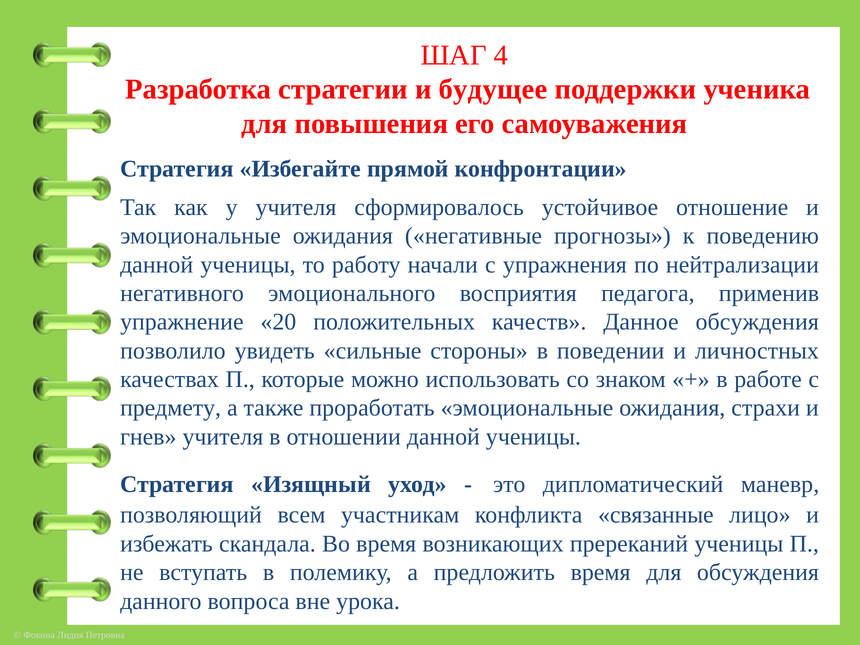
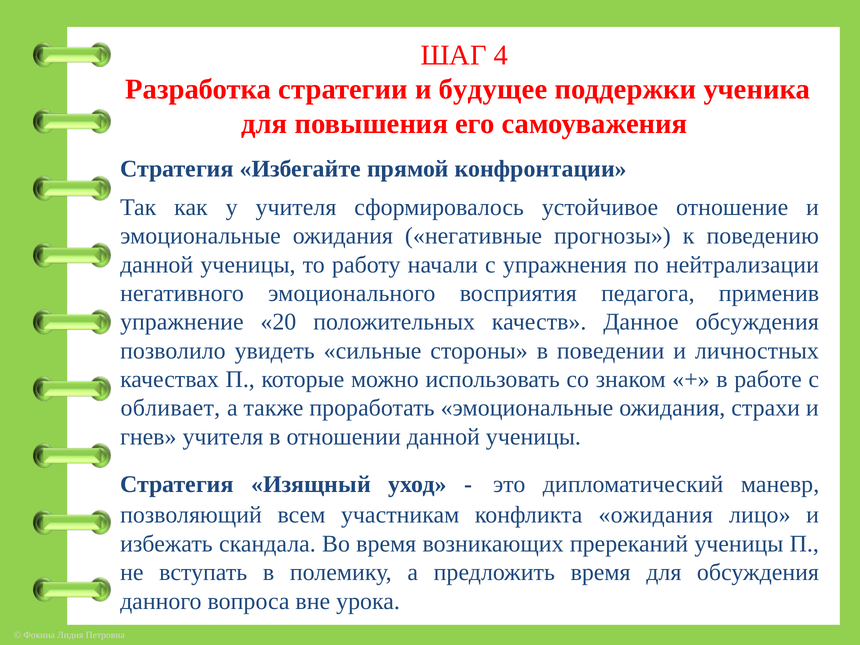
предмету: предмету -> обливает (170, 408)
конфликта связанные: связанные -> ожидания (656, 515)
